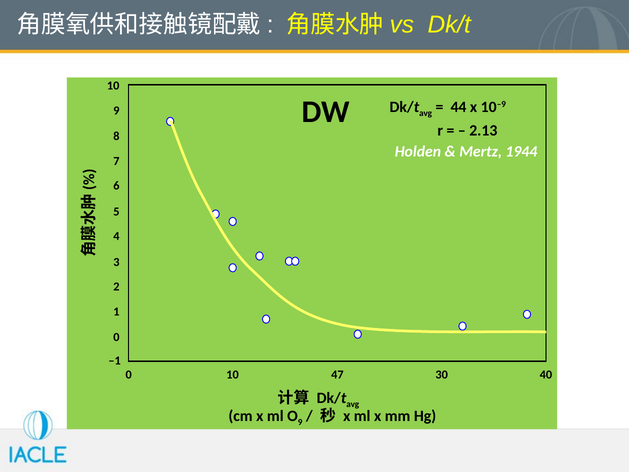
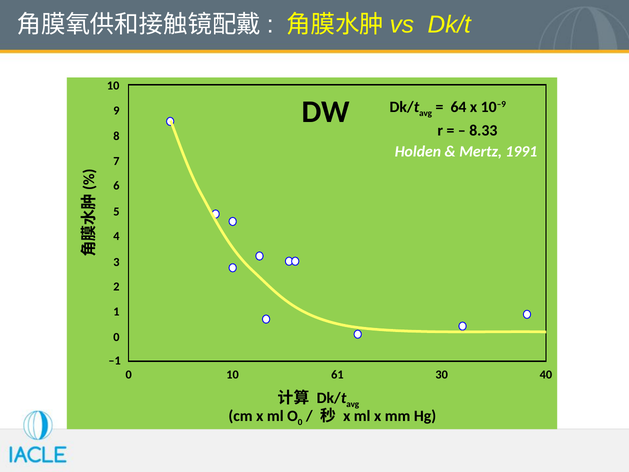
44: 44 -> 64 (458, 107)
2.13: 2.13 -> 8.33 (483, 130)
1944: 1944 -> 1991 (521, 151)
47: 47 -> 61 (337, 375)
9: 9 -> 0 (300, 422)
